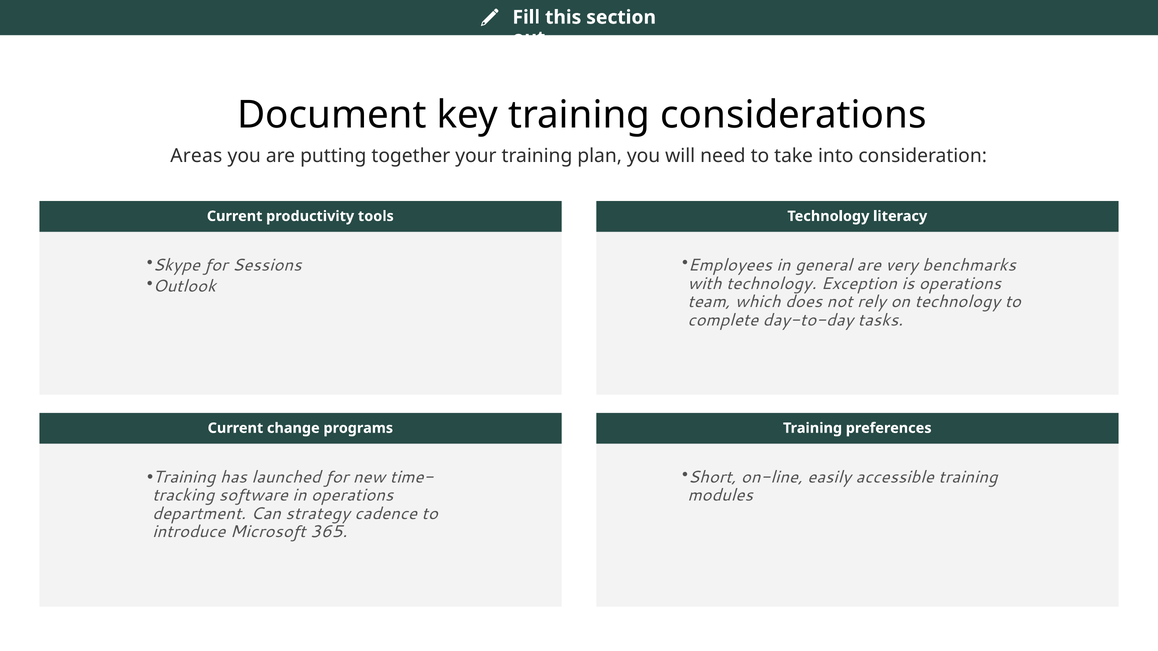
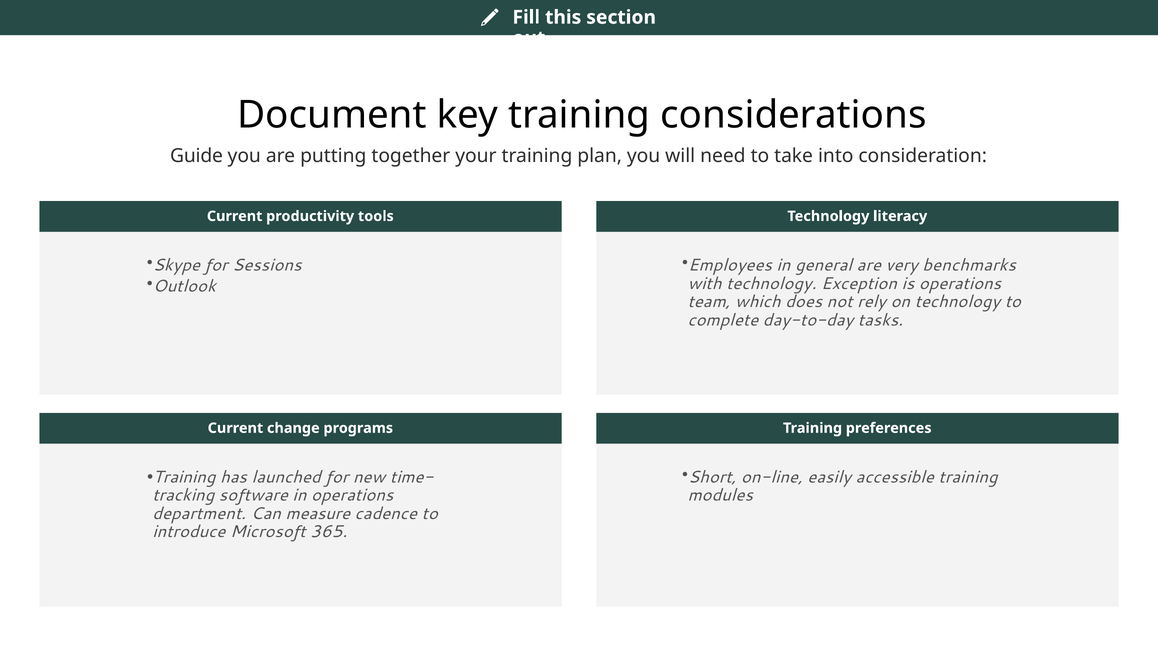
Areas: Areas -> Guide (196, 156)
strategy: strategy -> measure (318, 514)
